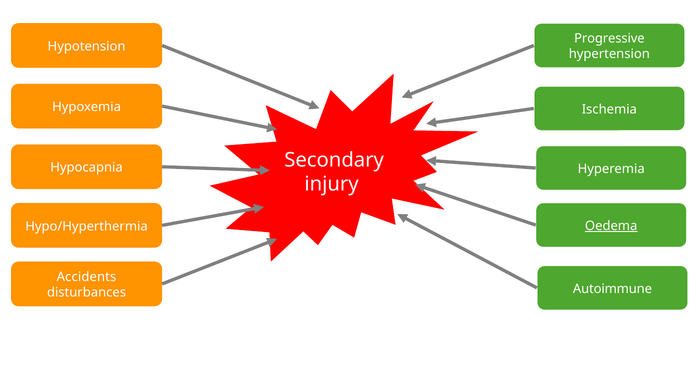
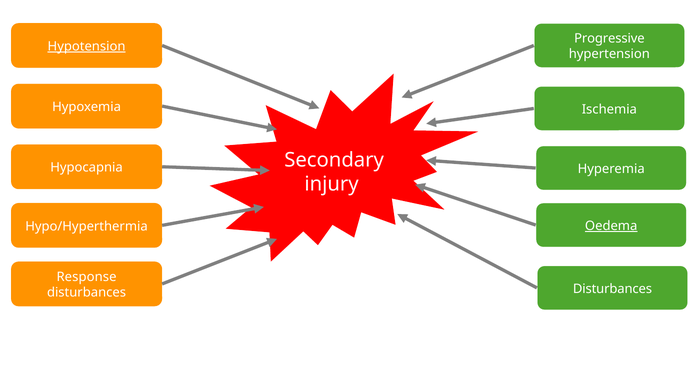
Hypotension underline: none -> present (87, 46)
Accidents: Accidents -> Response (87, 277)
disturbances Autoimmune: Autoimmune -> Disturbances (612, 289)
